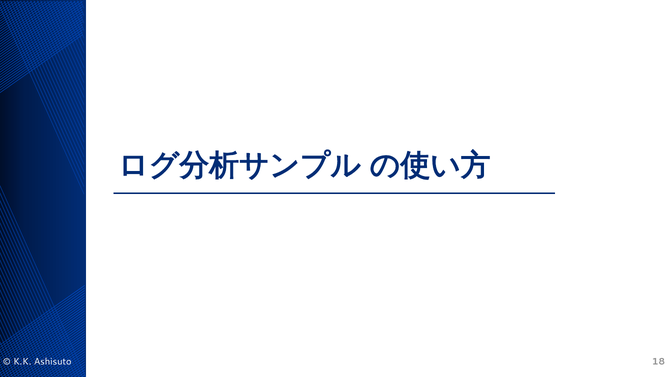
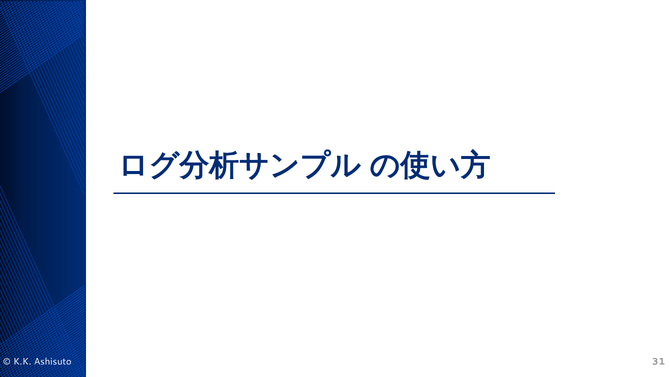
18: 18 -> 31 (658, 362)
